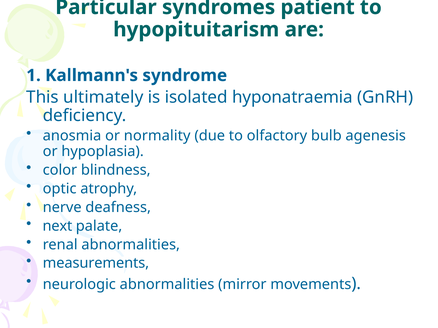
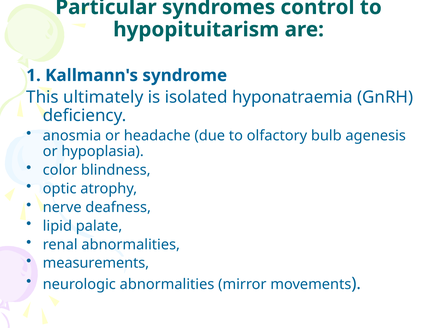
patient: patient -> control (318, 7)
normality: normality -> headache (157, 136)
next: next -> lipid (57, 226)
